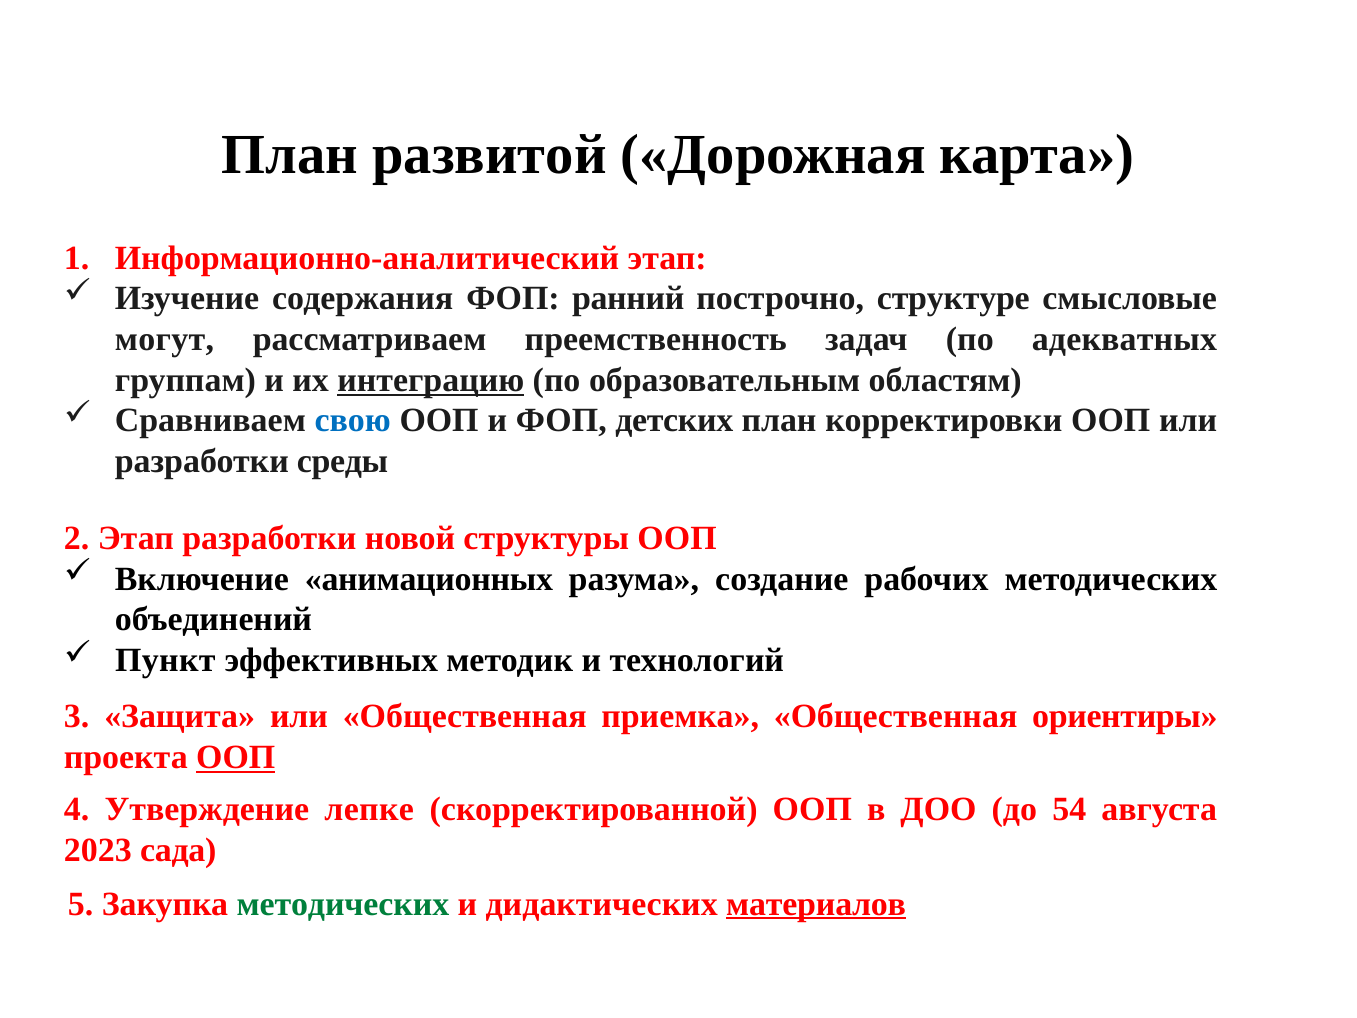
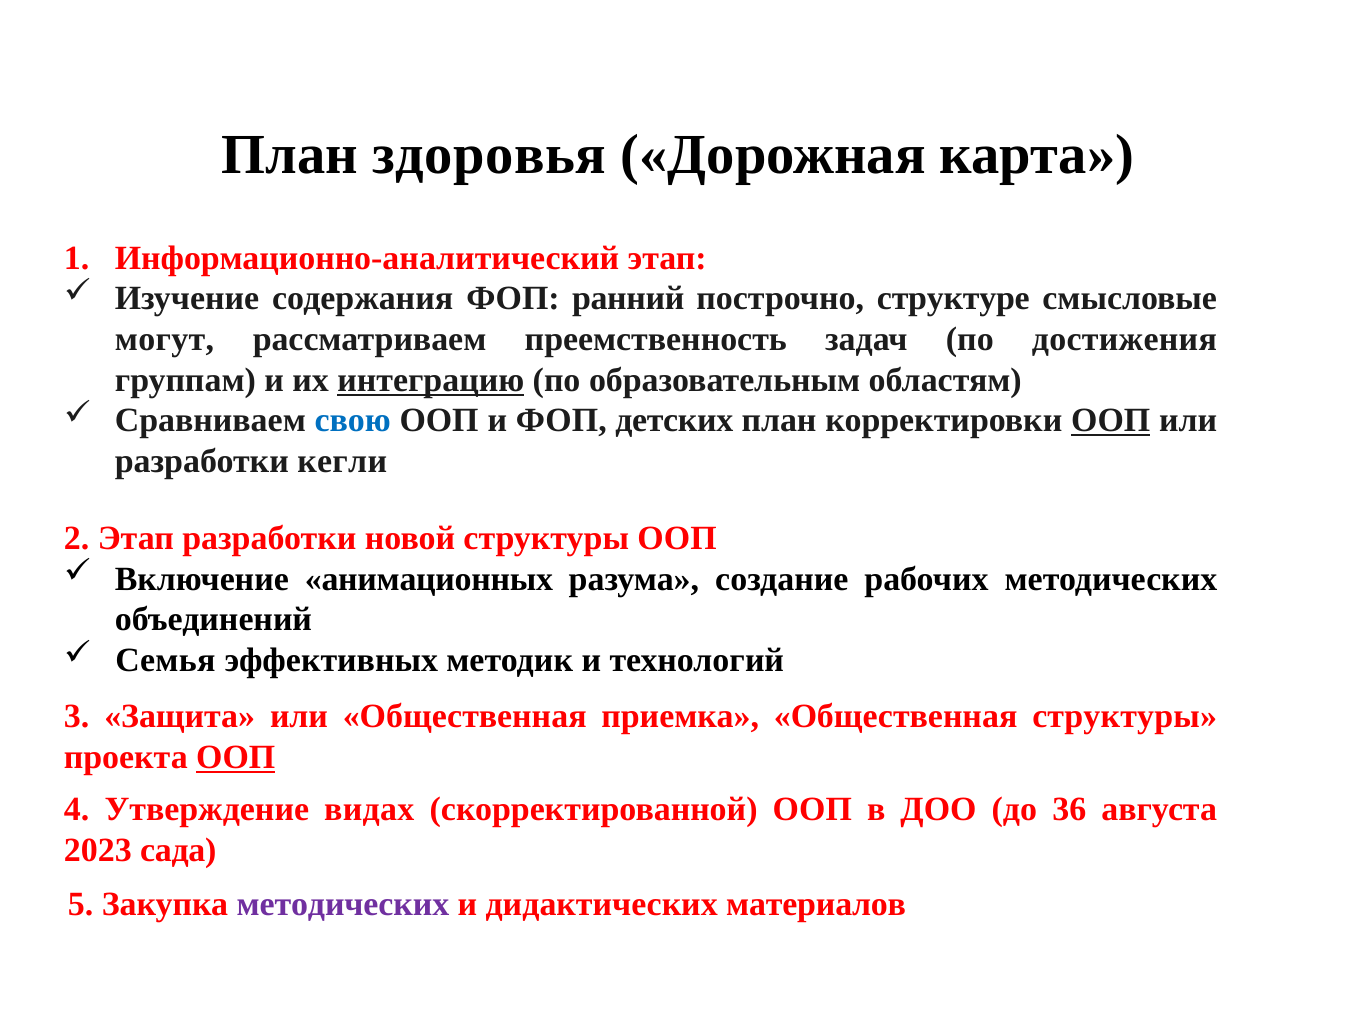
развитой: развитой -> здоровья (489, 154)
адекватных: адекватных -> достижения (1124, 339)
ООП underline: none -> present (1111, 421)
среды: среды -> кегли (342, 461)
Пункт: Пункт -> Семья (165, 660)
Общественная ориентиры: ориентиры -> структуры (1125, 716)
лепке: лепке -> видах (369, 809)
54: 54 -> 36 (1069, 809)
методических colour: green -> purple (343, 904)
материалов underline: present -> none (816, 904)
